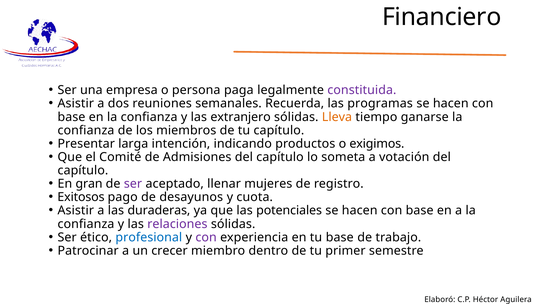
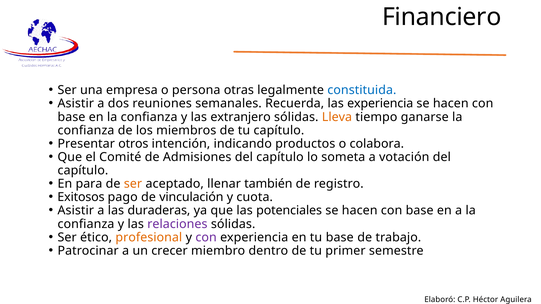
paga: paga -> otras (239, 90)
constituida colour: purple -> blue (362, 90)
las programas: programas -> experiencia (380, 104)
larga: larga -> otros (133, 144)
exigimos: exigimos -> colabora (377, 144)
gran: gran -> para (89, 184)
ser colour: purple -> orange (133, 184)
mujeres: mujeres -> también (268, 184)
desayunos: desayunos -> vinculación (191, 197)
profesional colour: blue -> orange (149, 238)
